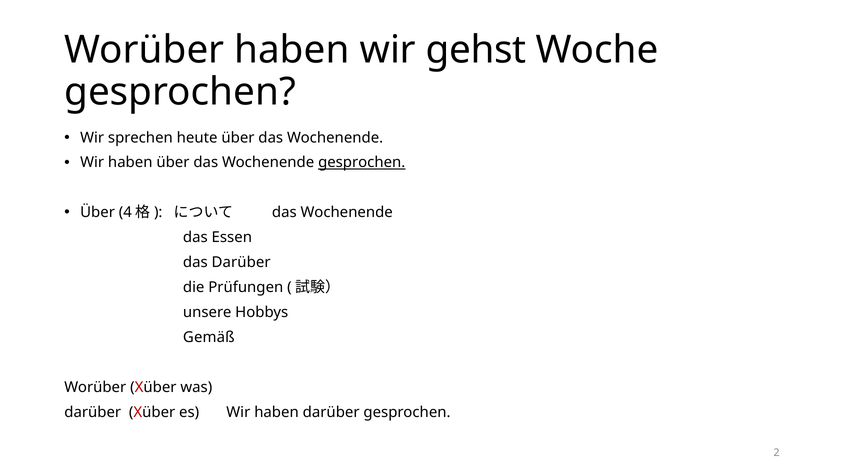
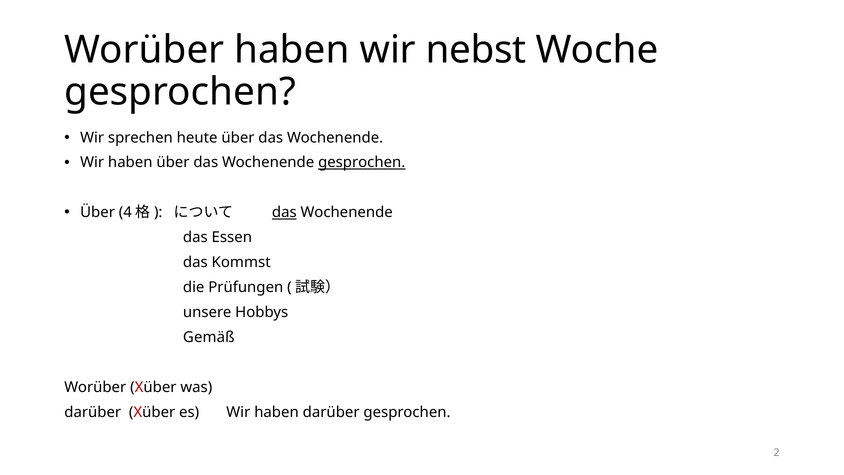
gehst: gehst -> nebst (476, 50)
das underline: none -> present (284, 212)
das Darüber: Darüber -> Kommst (241, 262)
